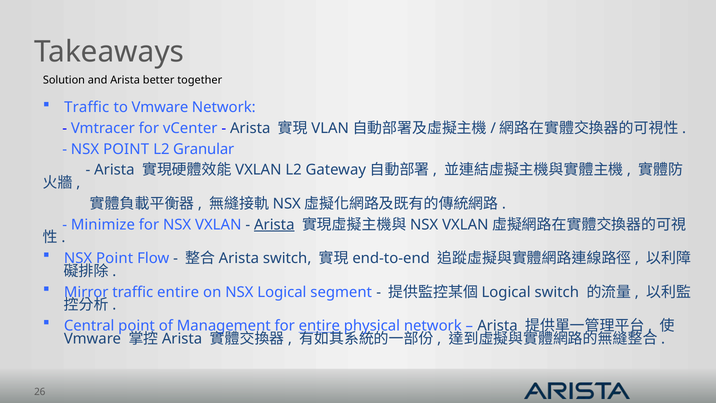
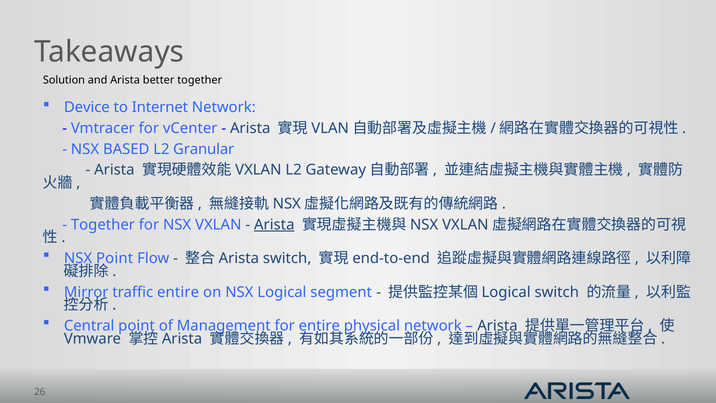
Traffic: Traffic -> Device (87, 107)
to Vmware: Vmware -> Internet (160, 107)
POINT: POINT -> BASED (126, 149)
Minimize: Minimize -> Together (103, 224)
entire underline: present -> none (319, 326)
